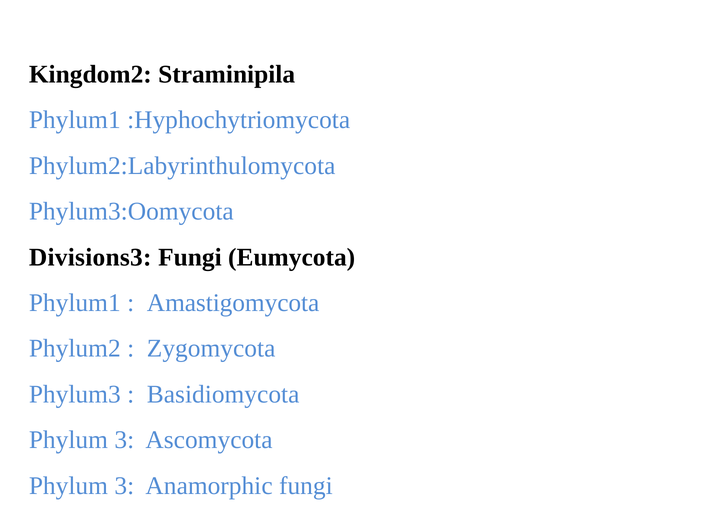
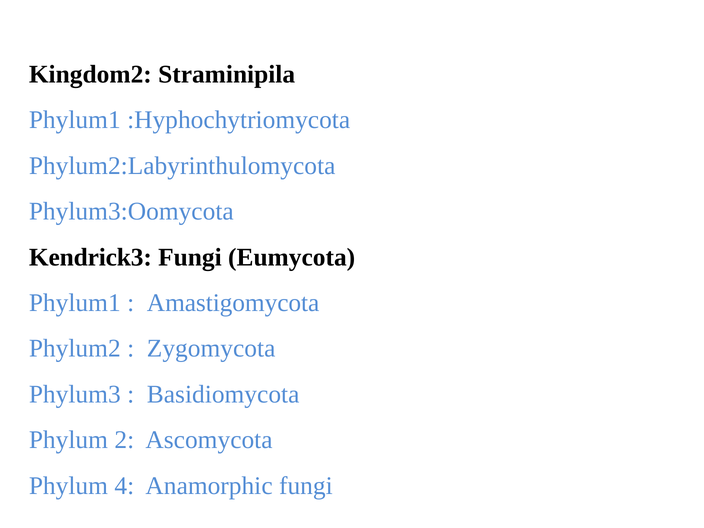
Divisions3: Divisions3 -> Kendrick3 (90, 257)
3: 3 -> 2 (124, 440)
3: 3 -> 4 (124, 486)
